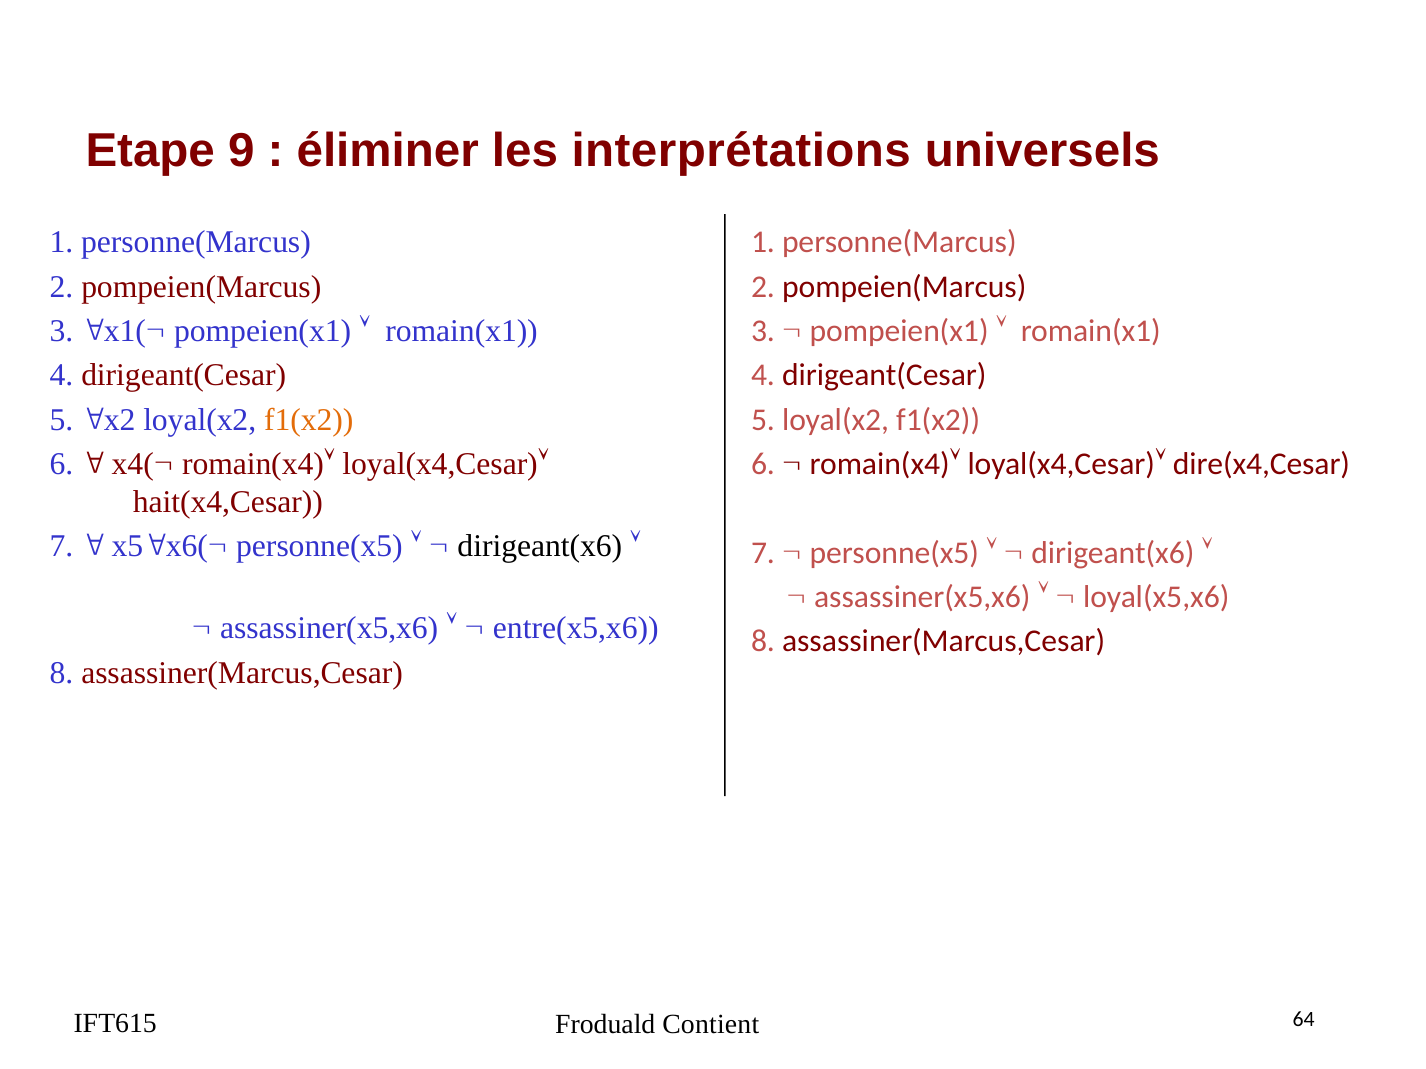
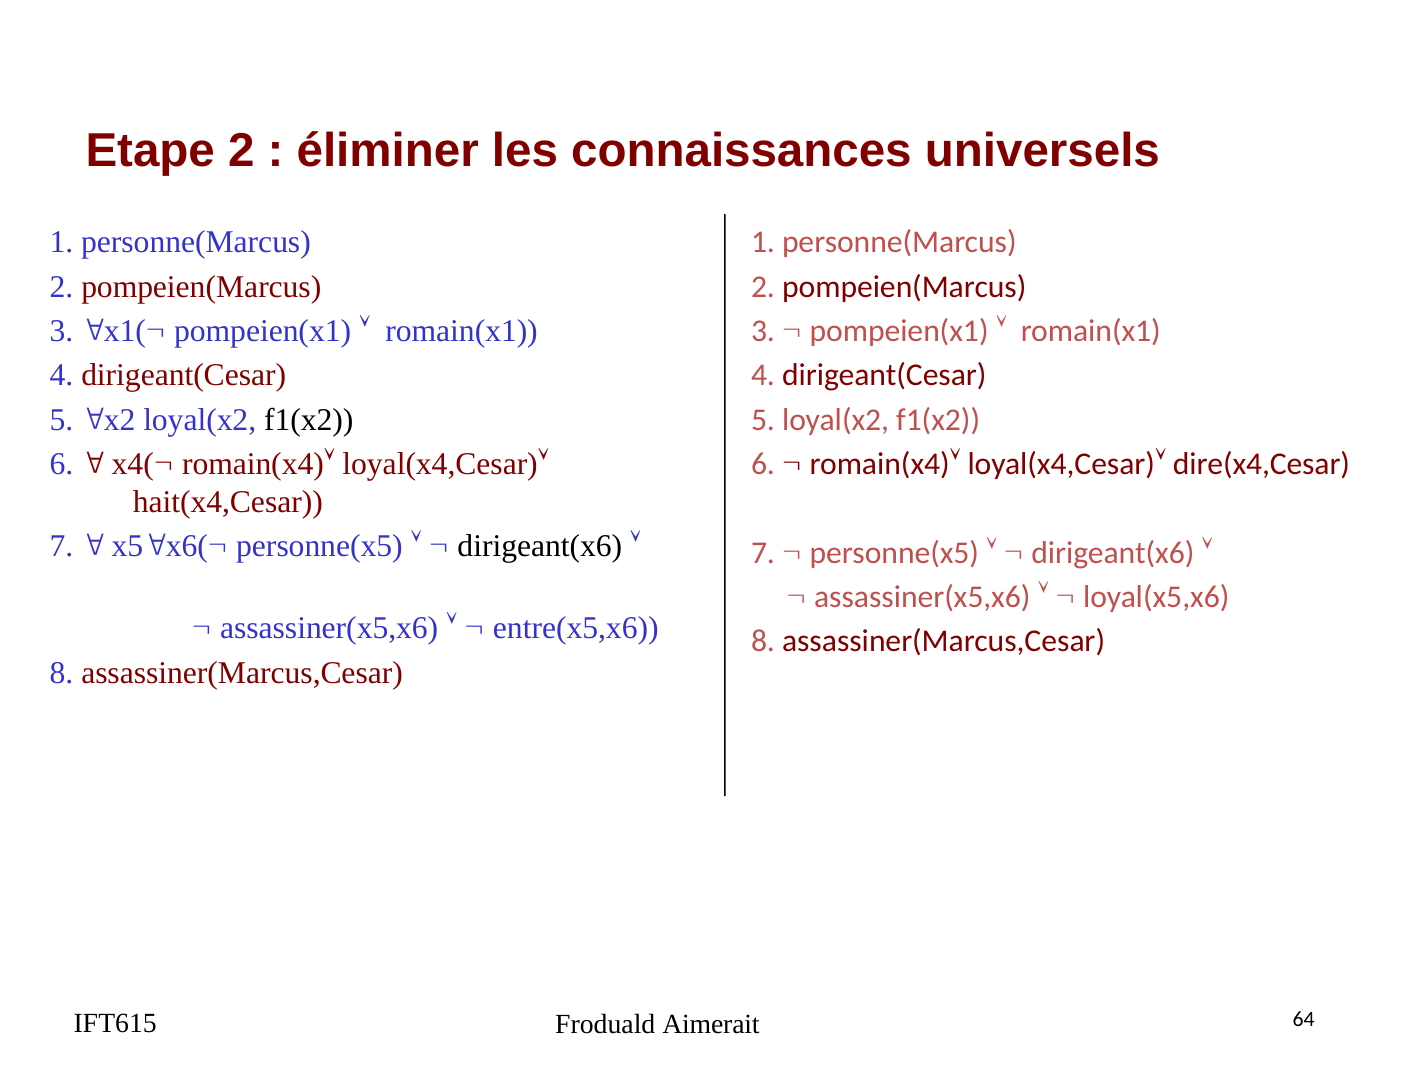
Etape 9: 9 -> 2 (241, 151)
interprétations: interprétations -> connaissances (741, 151)
f1(x2 colour: orange -> black (309, 420)
Contient: Contient -> Aimerait (711, 1025)
